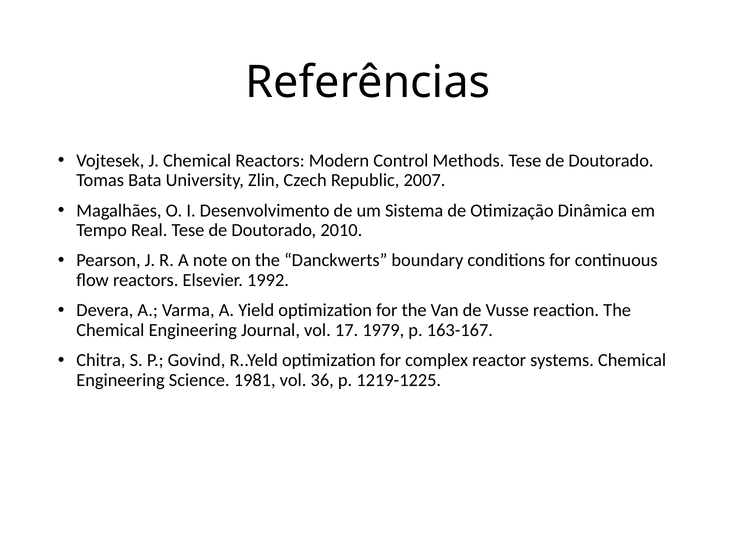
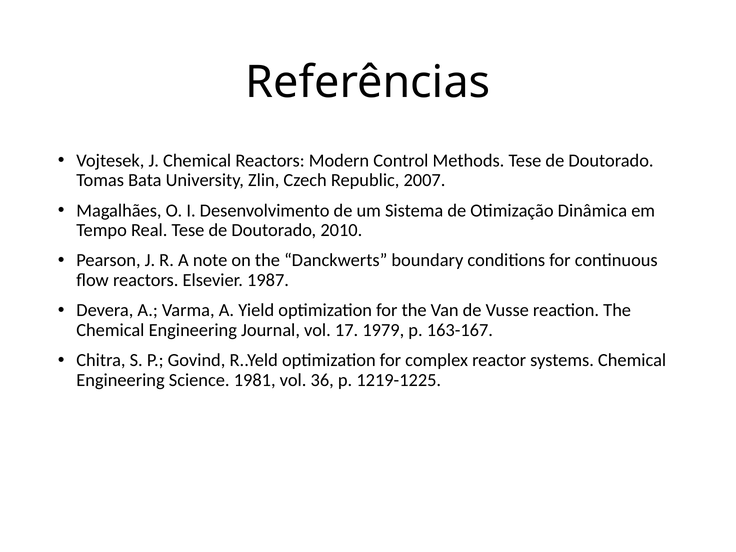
1992: 1992 -> 1987 (268, 280)
